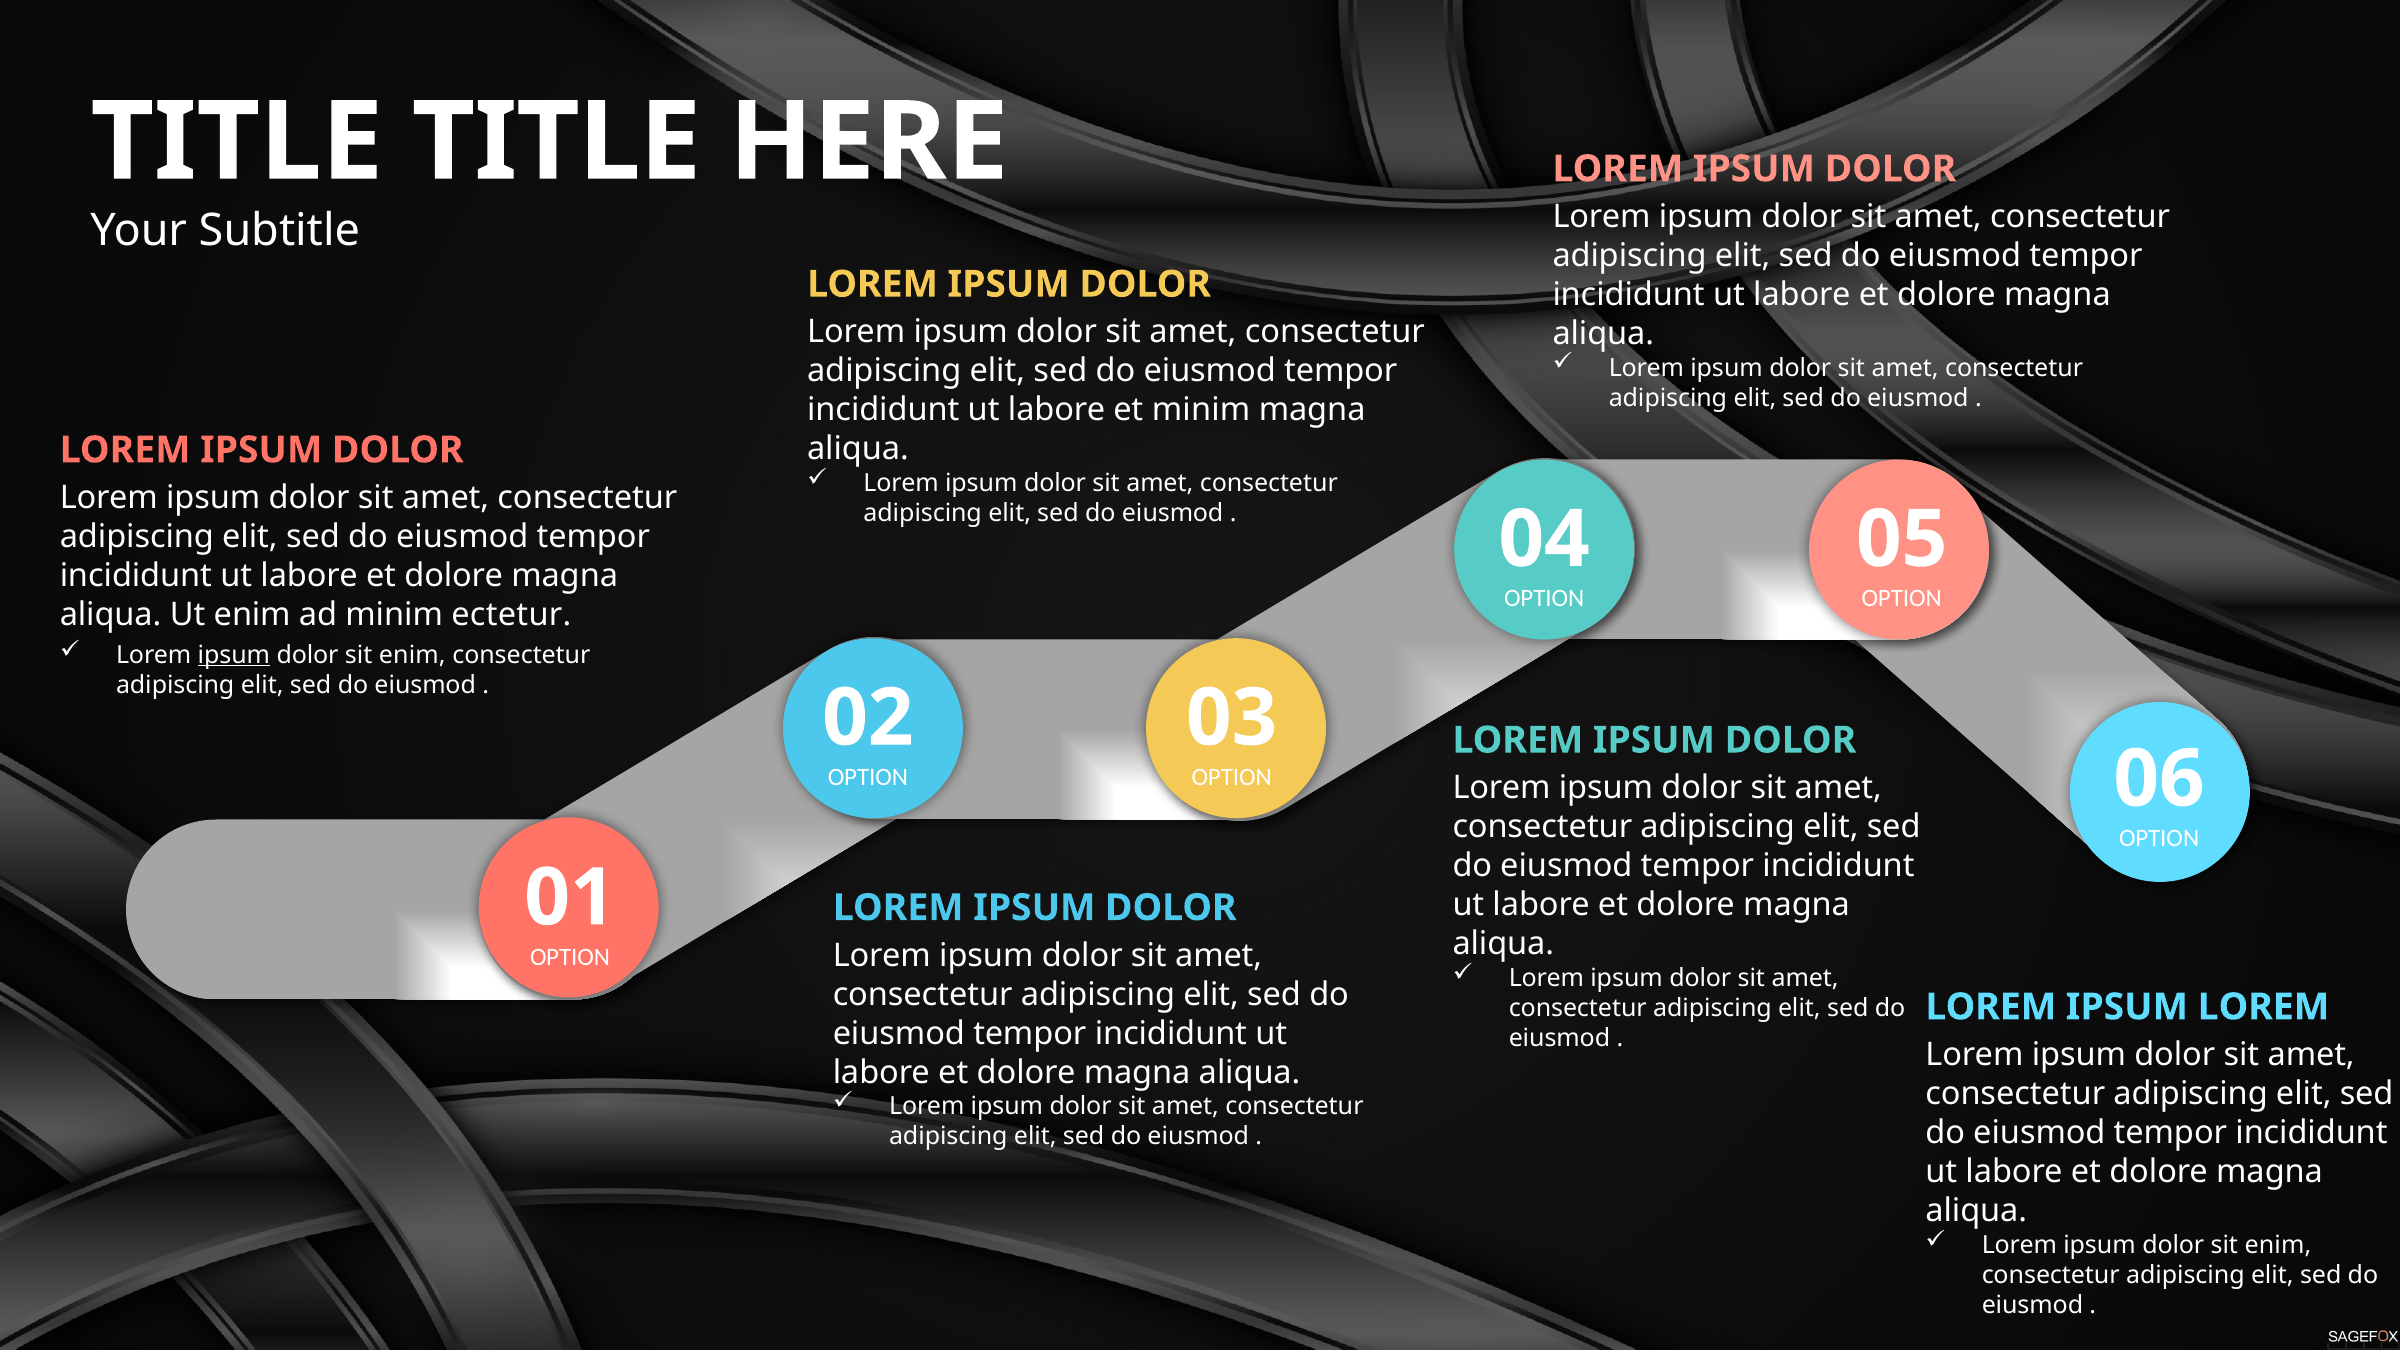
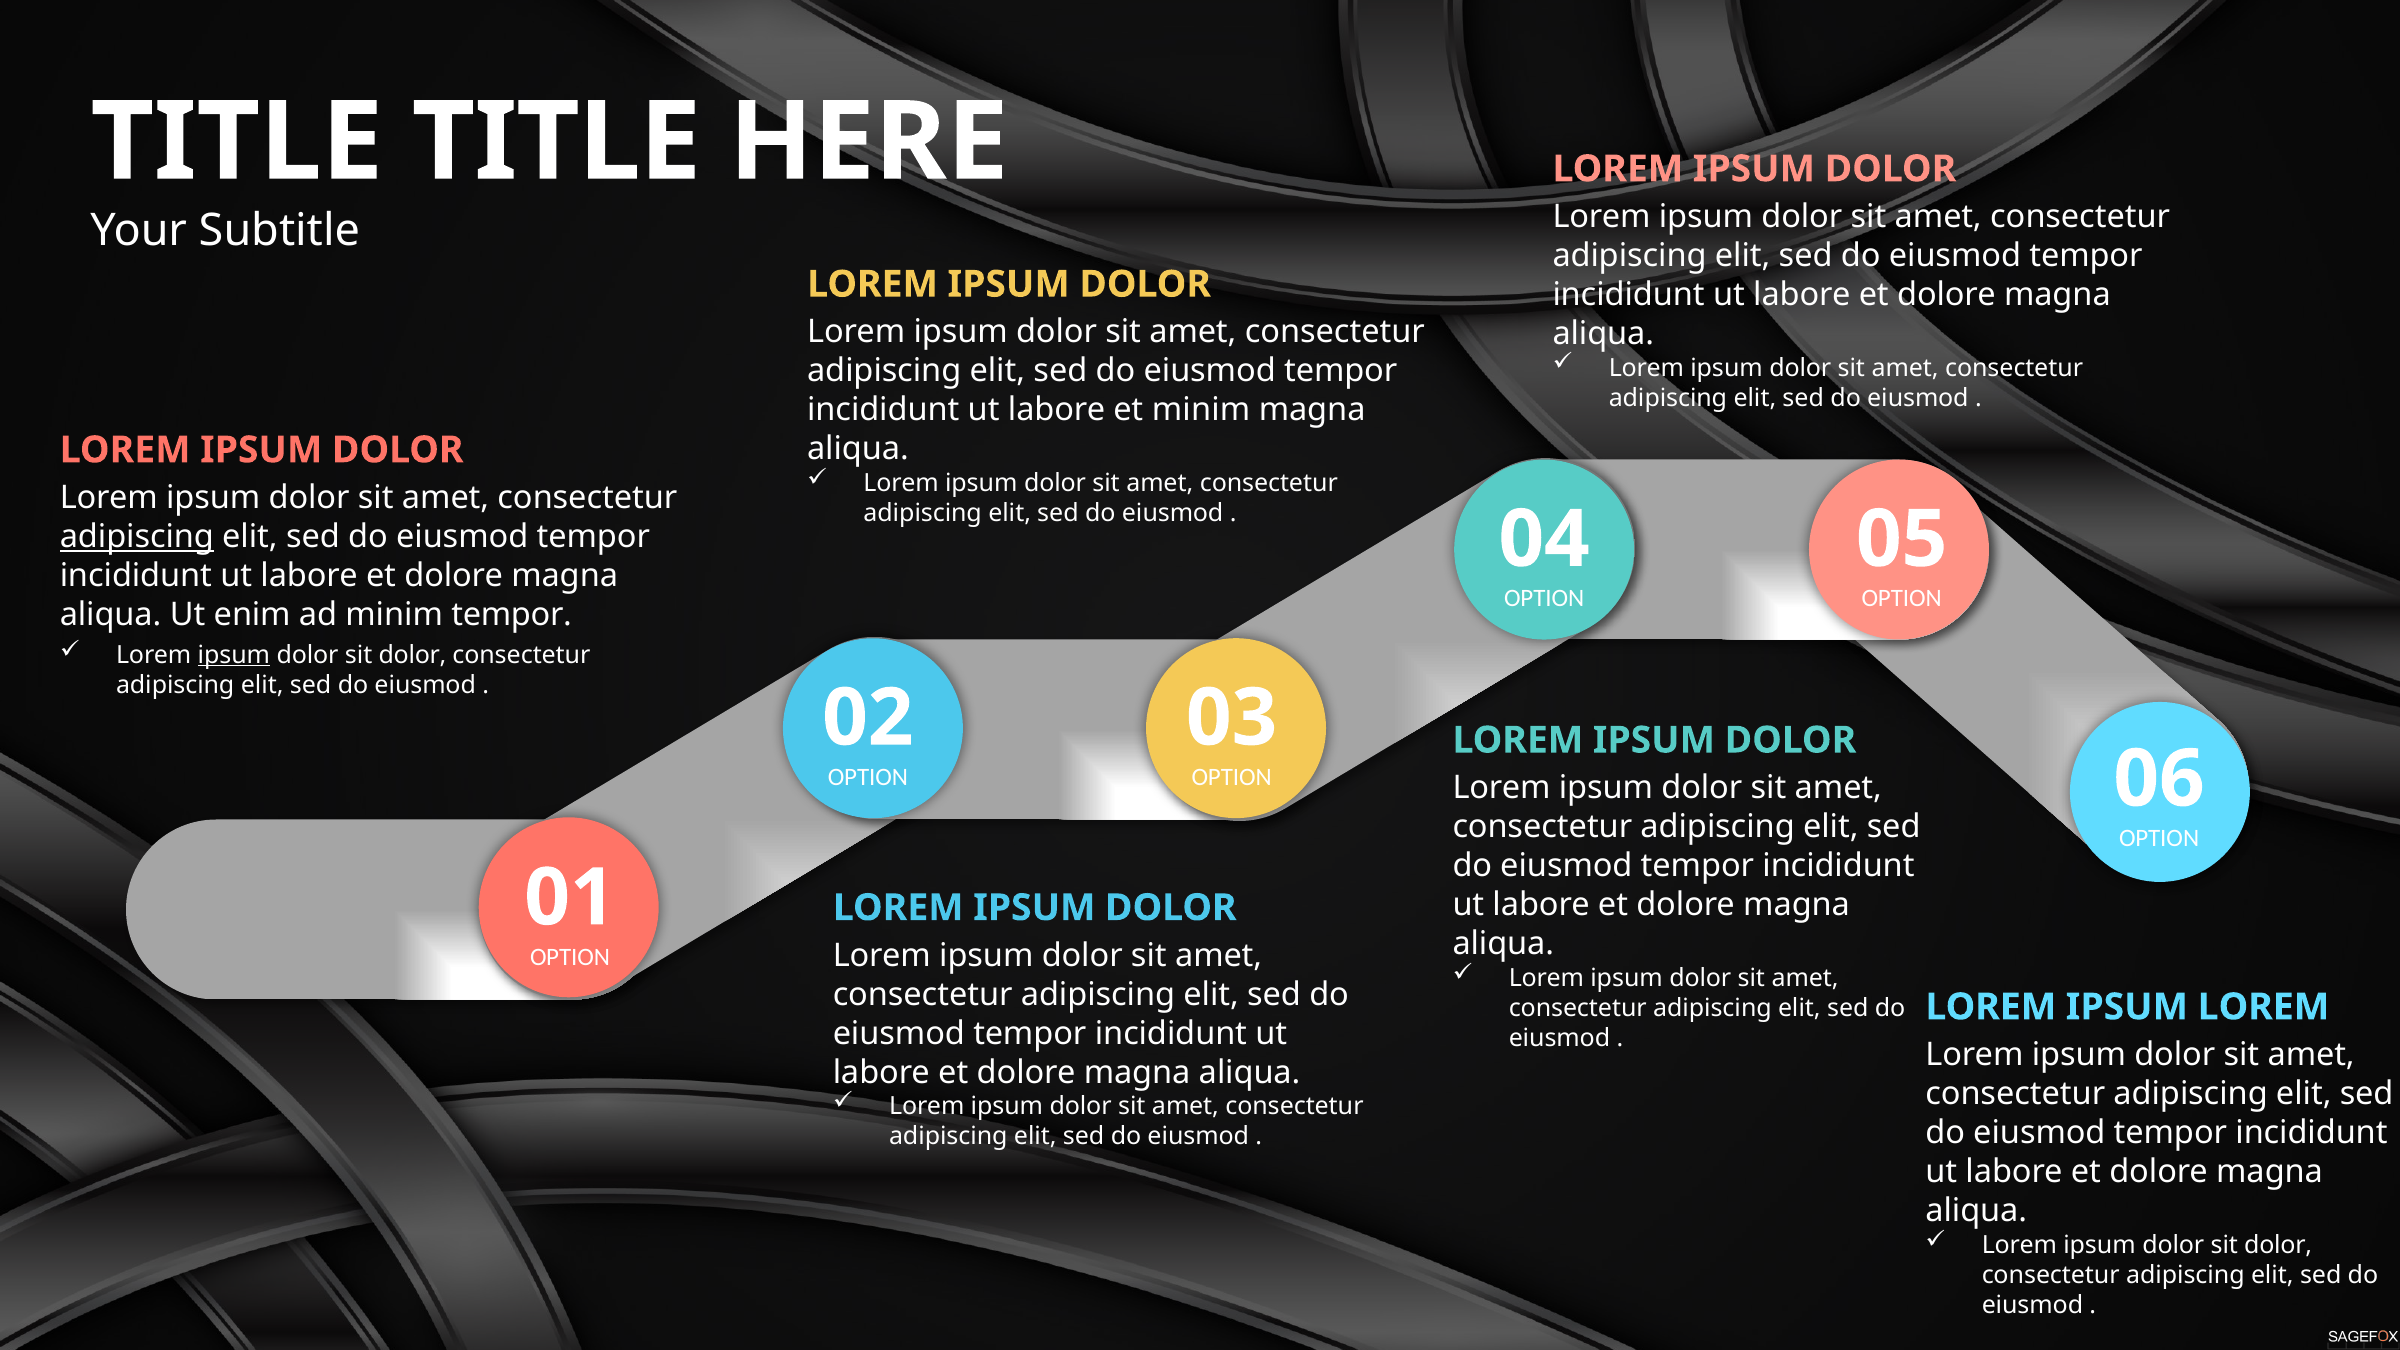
adipiscing underline: none -> present (137, 537)
minim ectetur: ectetur -> tempor (512, 615)
enim: enim -> dolor (412, 655)
enim: enim -> dolor (2278, 1245)
